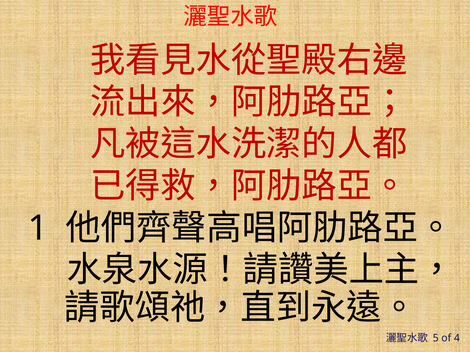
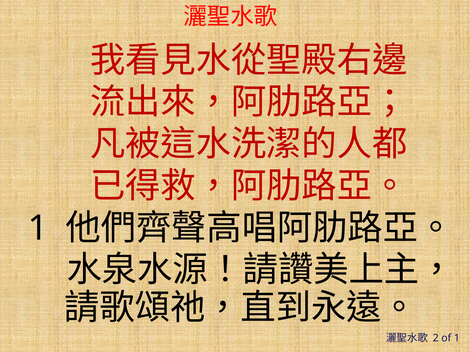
5: 5 -> 2 (436, 338)
of 4: 4 -> 1 (457, 338)
